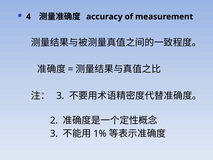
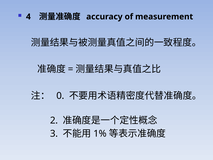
3: 3 -> 0 (60, 96)
